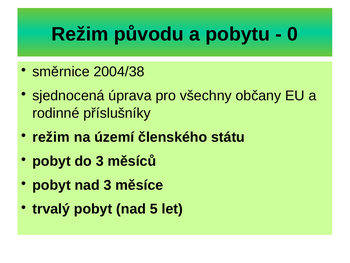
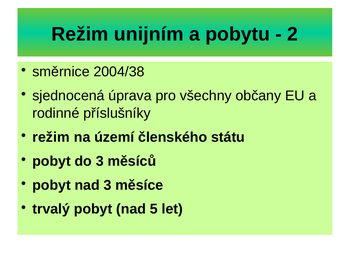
původu: původu -> unijním (149, 34)
0: 0 -> 2 (293, 34)
